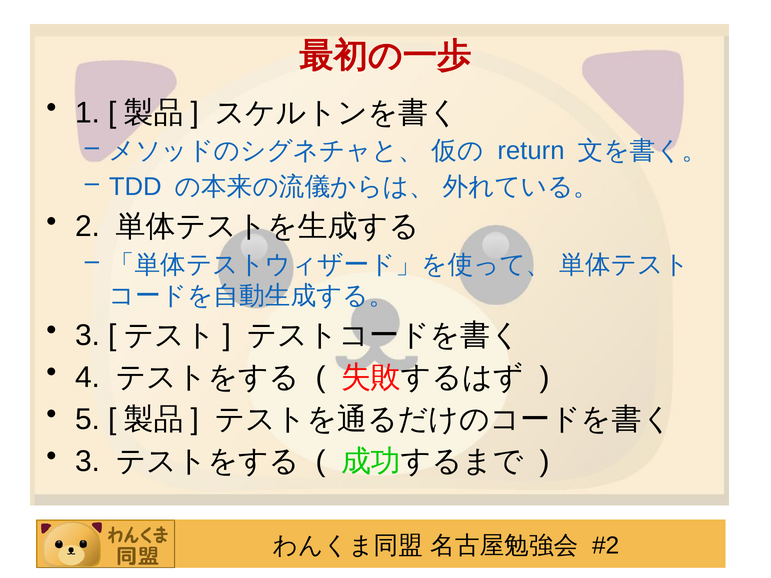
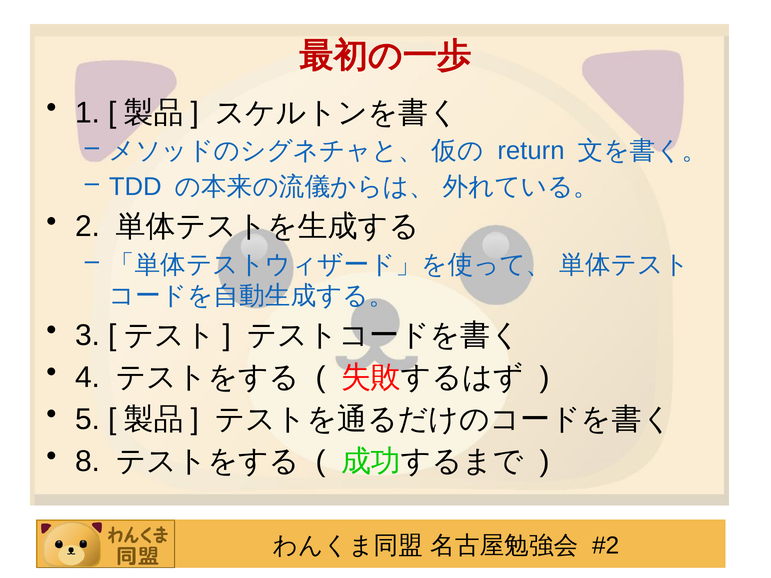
3: 3 -> 8 (88, 462)
